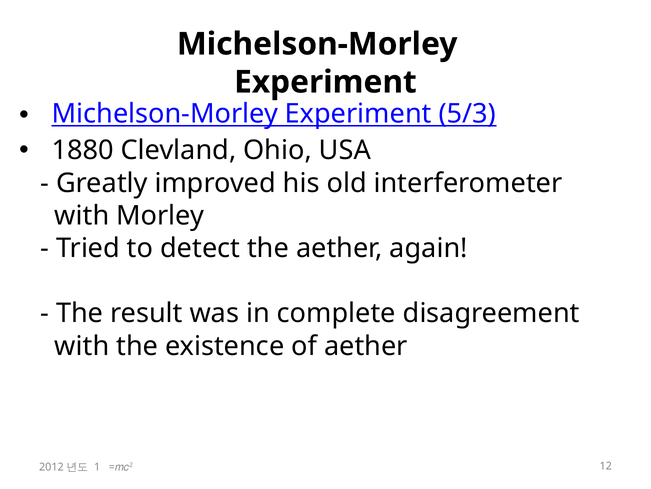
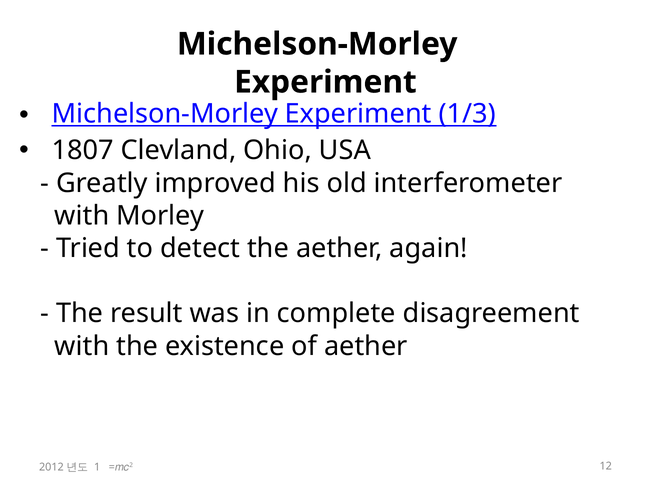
5/3: 5/3 -> 1/3 (467, 113)
1880: 1880 -> 1807 (83, 150)
